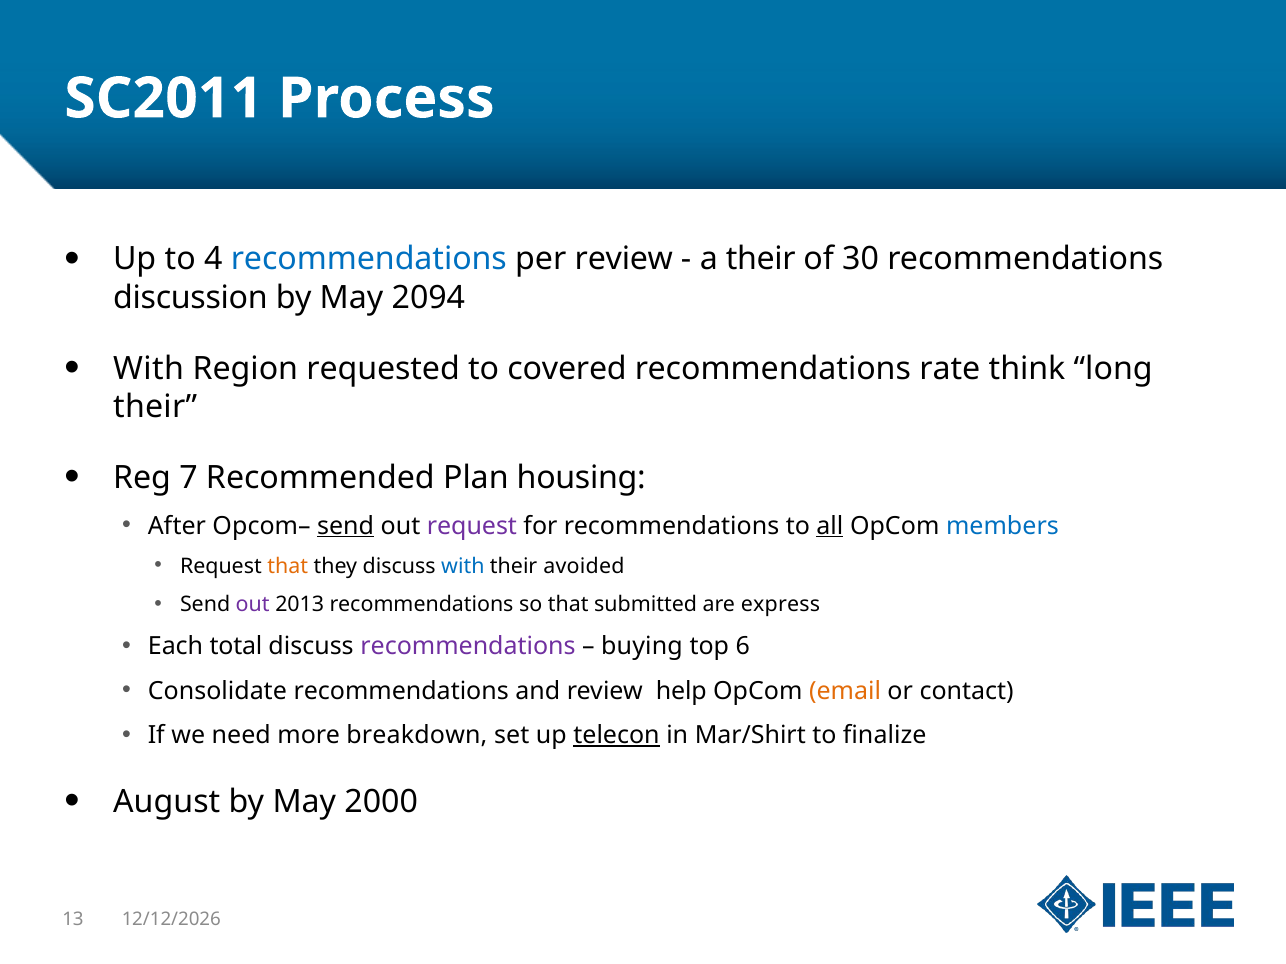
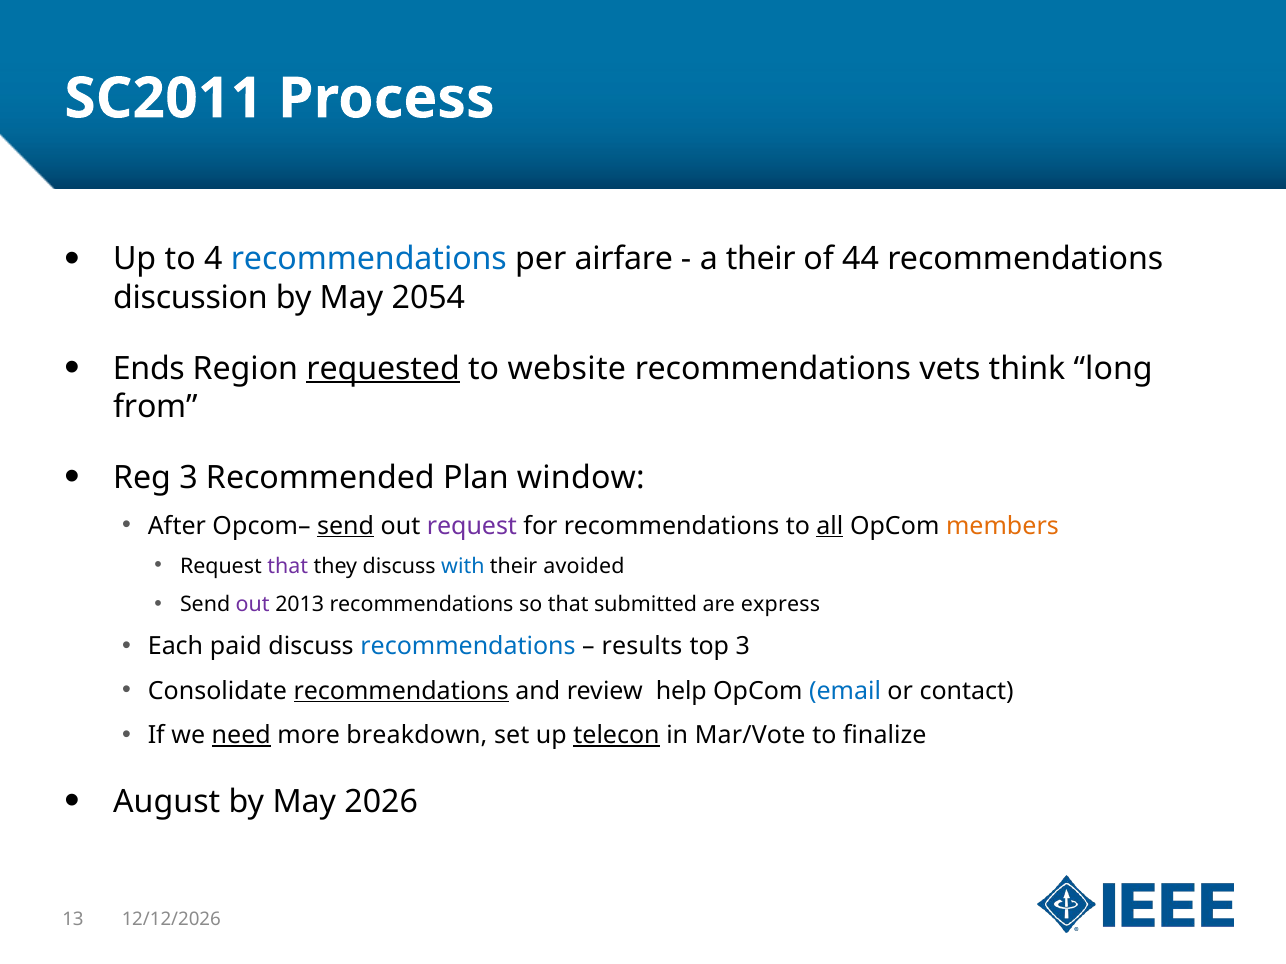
per review: review -> airfare (624, 259)
30: 30 -> 44 (861, 259)
2094: 2094 -> 2054 (428, 298)
With: With -> Ends (149, 369)
requested underline: none -> present (383, 369)
covered: covered -> website (567, 369)
rate: rate -> vets (950, 369)
their: their -> from (155, 407)
Reg 7: 7 -> 3 (189, 478)
housing: housing -> window (581, 478)
members colour: blue -> orange (1002, 526)
that colour: orange -> purple (288, 566)
total: total -> paid (236, 647)
recommendations colour: purple -> blue (468, 647)
buying: buying -> results (642, 647)
top 6: 6 -> 3 (743, 647)
recommendations underline: none -> present (401, 691)
email colour: orange -> blue (845, 691)
need underline: none -> present (241, 735)
Mar/Shirt: Mar/Shirt -> Mar/Vote (750, 735)
2000: 2000 -> 2026 (381, 802)
